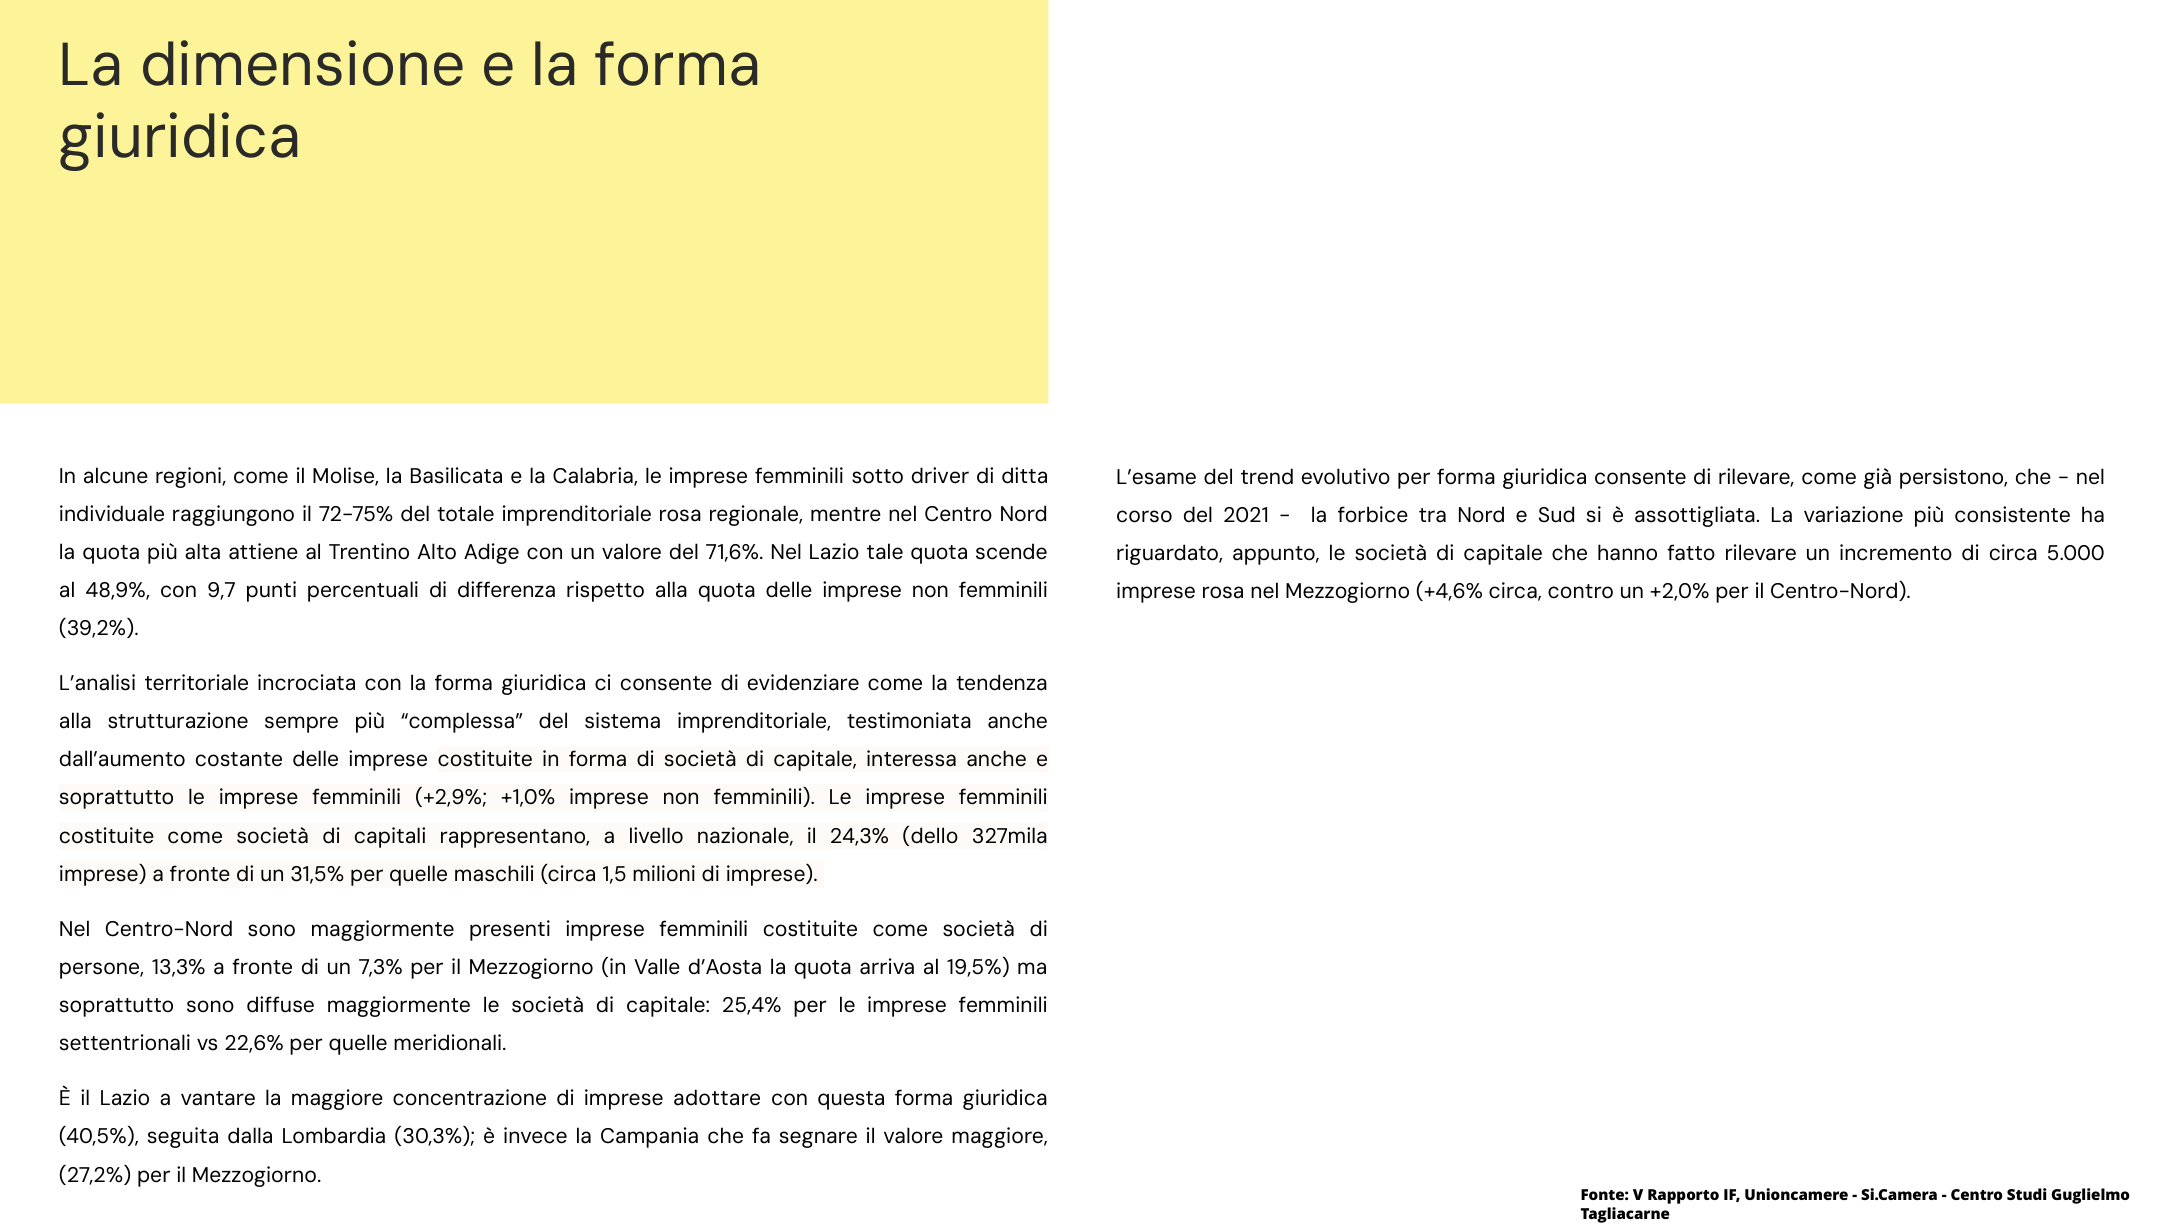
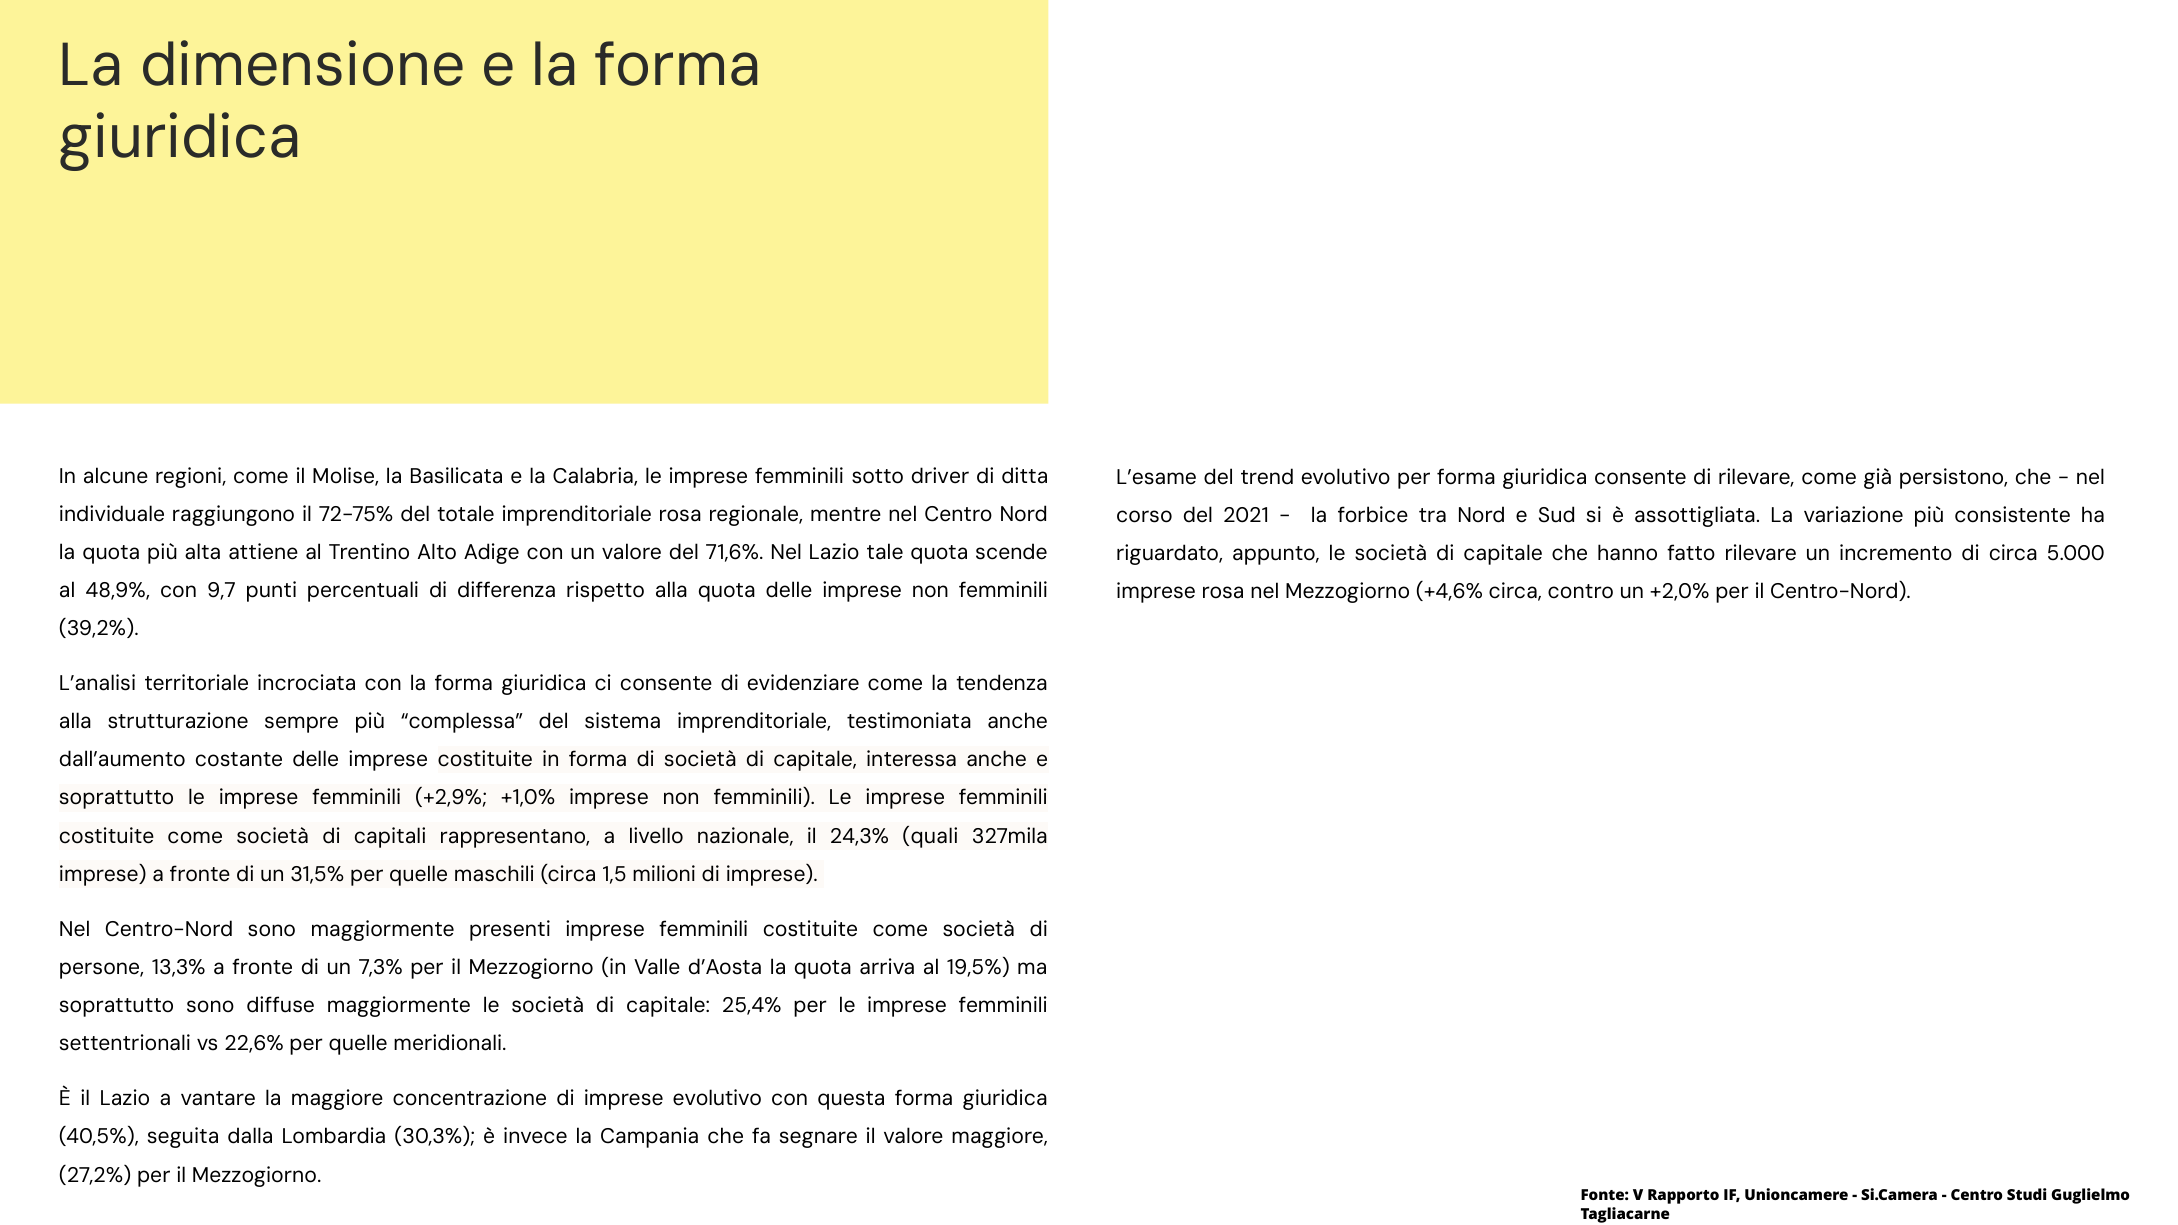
dello: dello -> quali (930, 836)
imprese adottare: adottare -> evolutivo (717, 1099)
